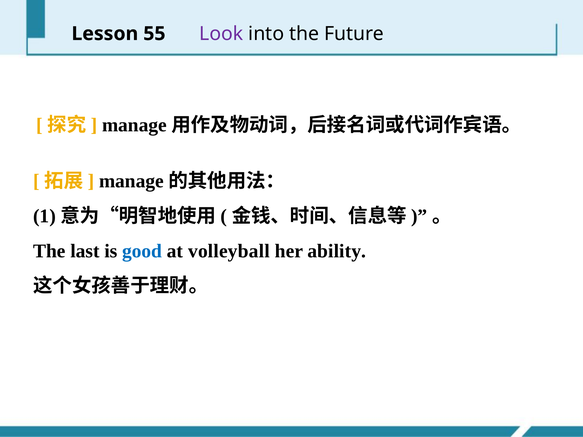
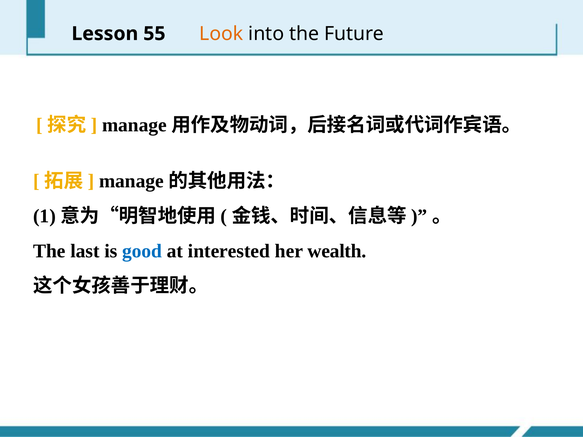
Look colour: purple -> orange (221, 34)
volleyball: volleyball -> interested (229, 251)
ability: ability -> wealth (337, 251)
